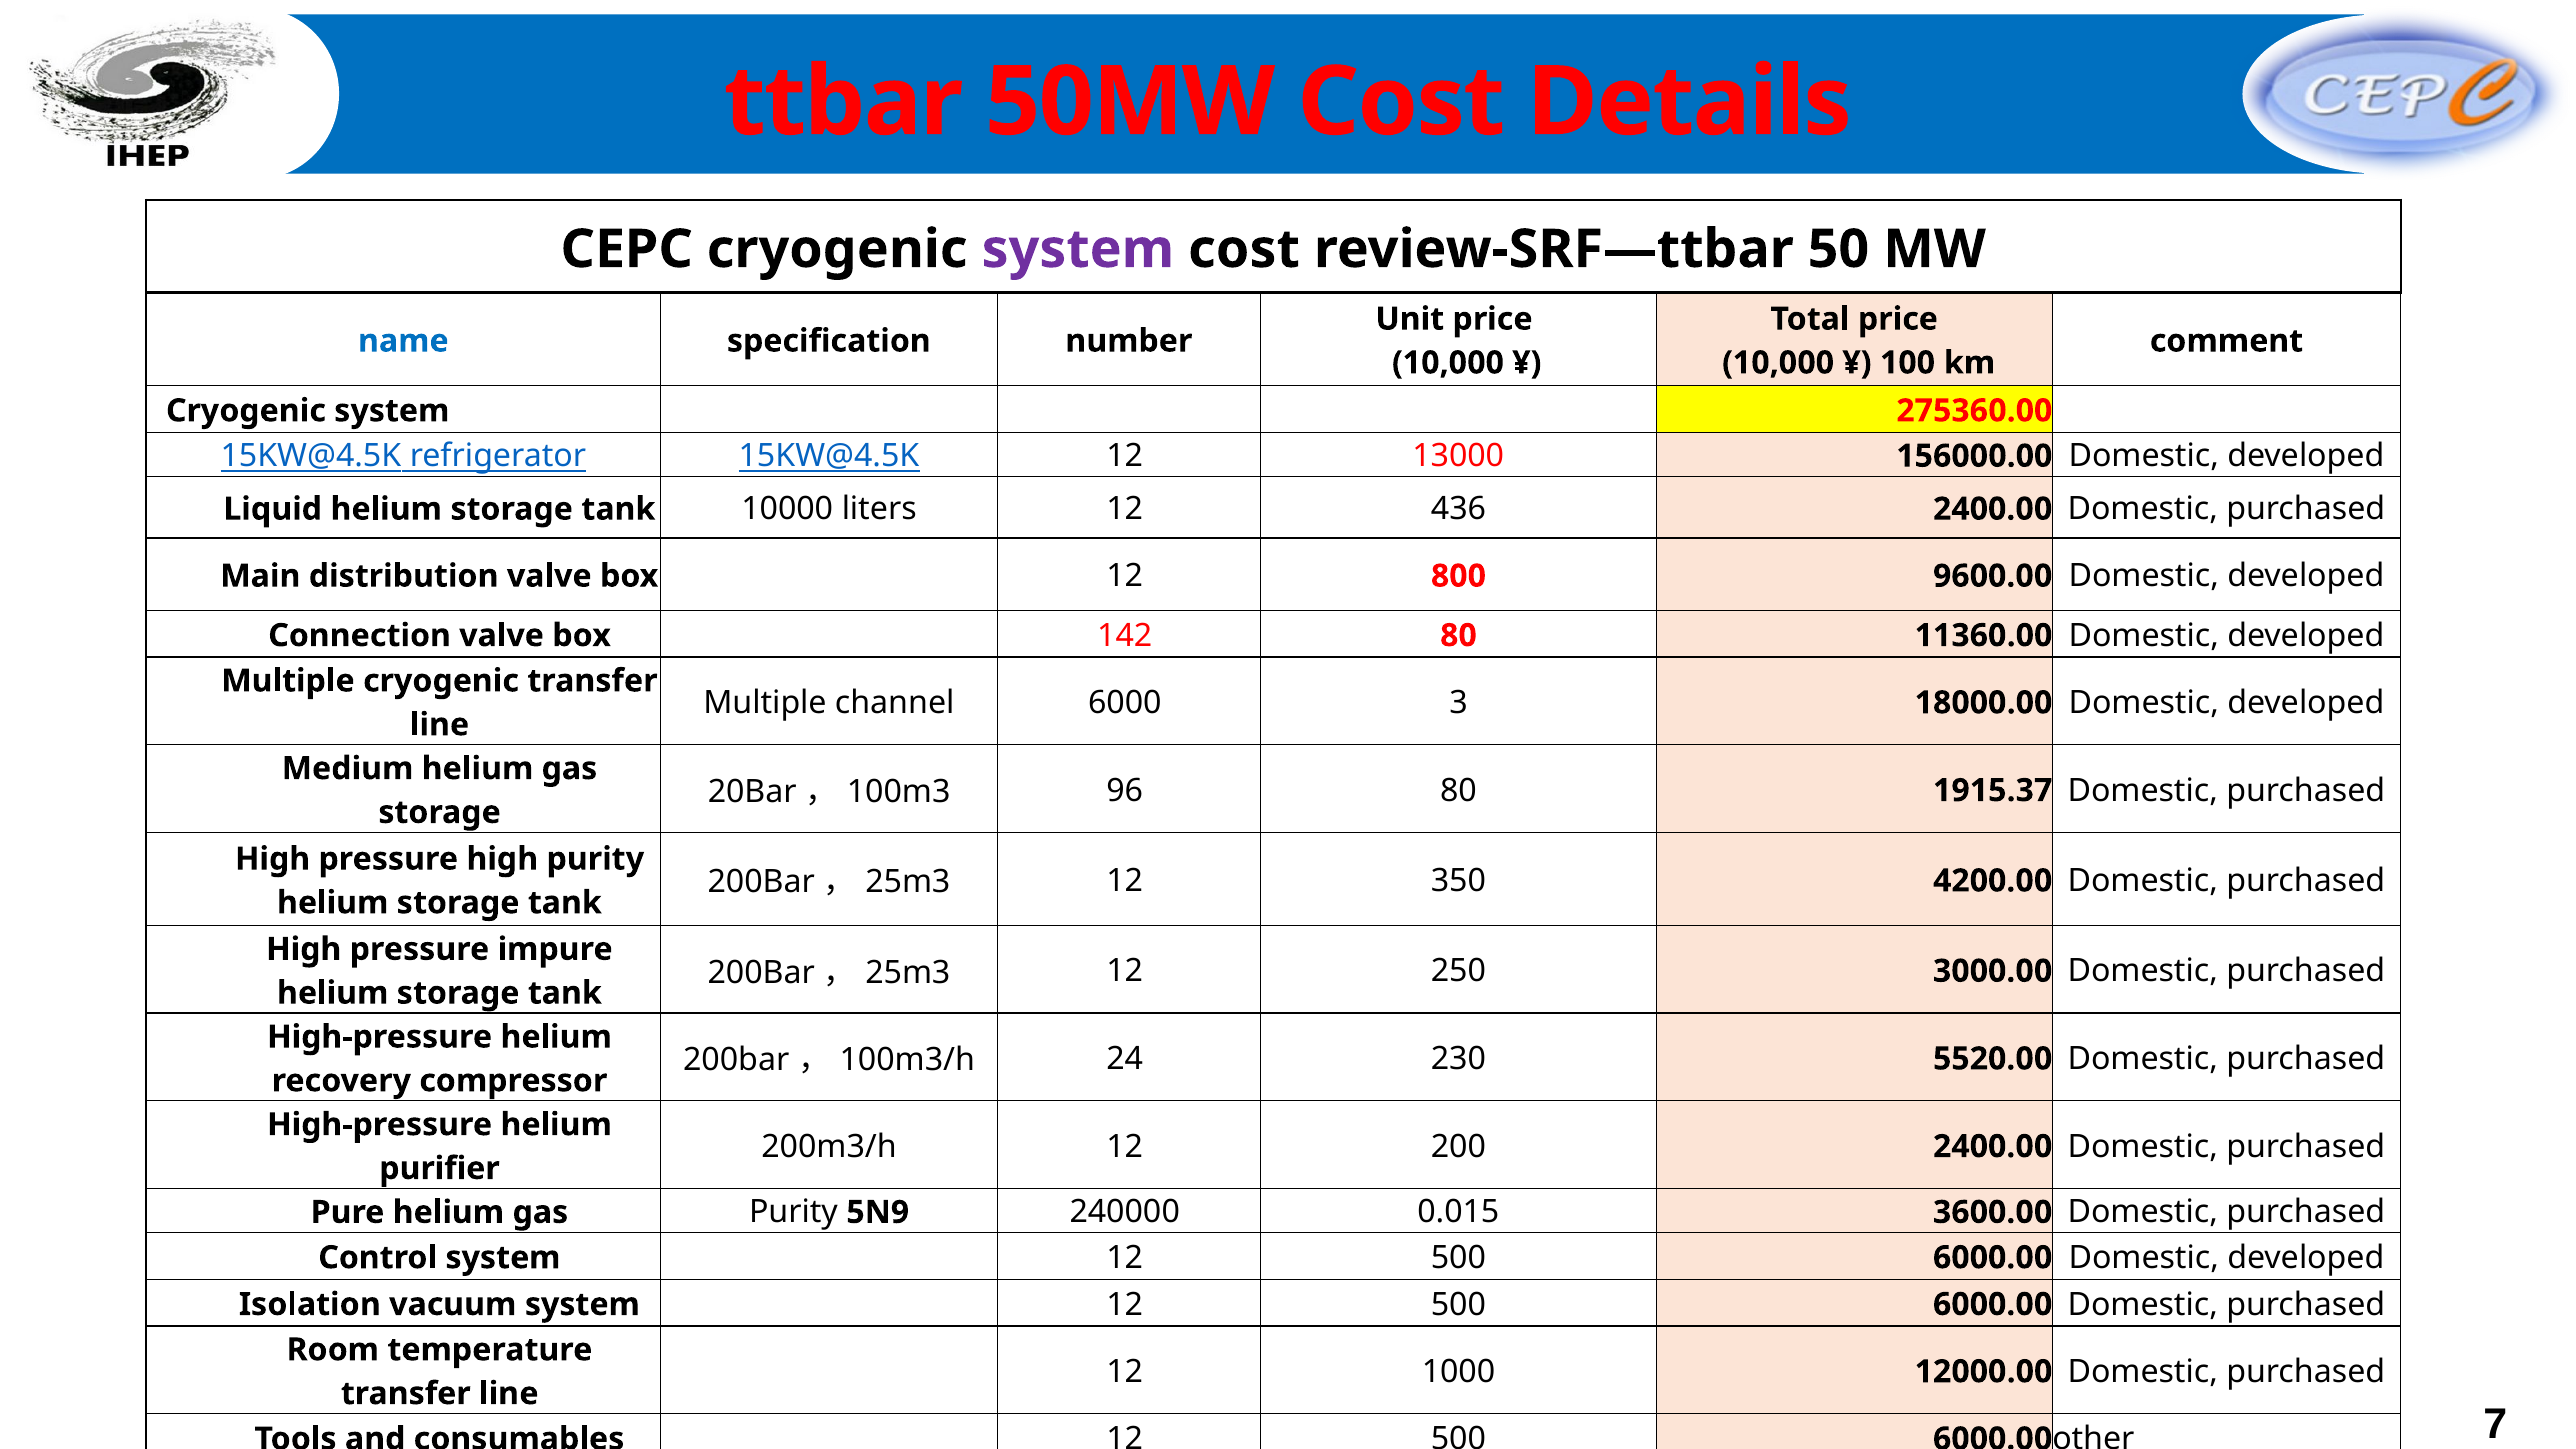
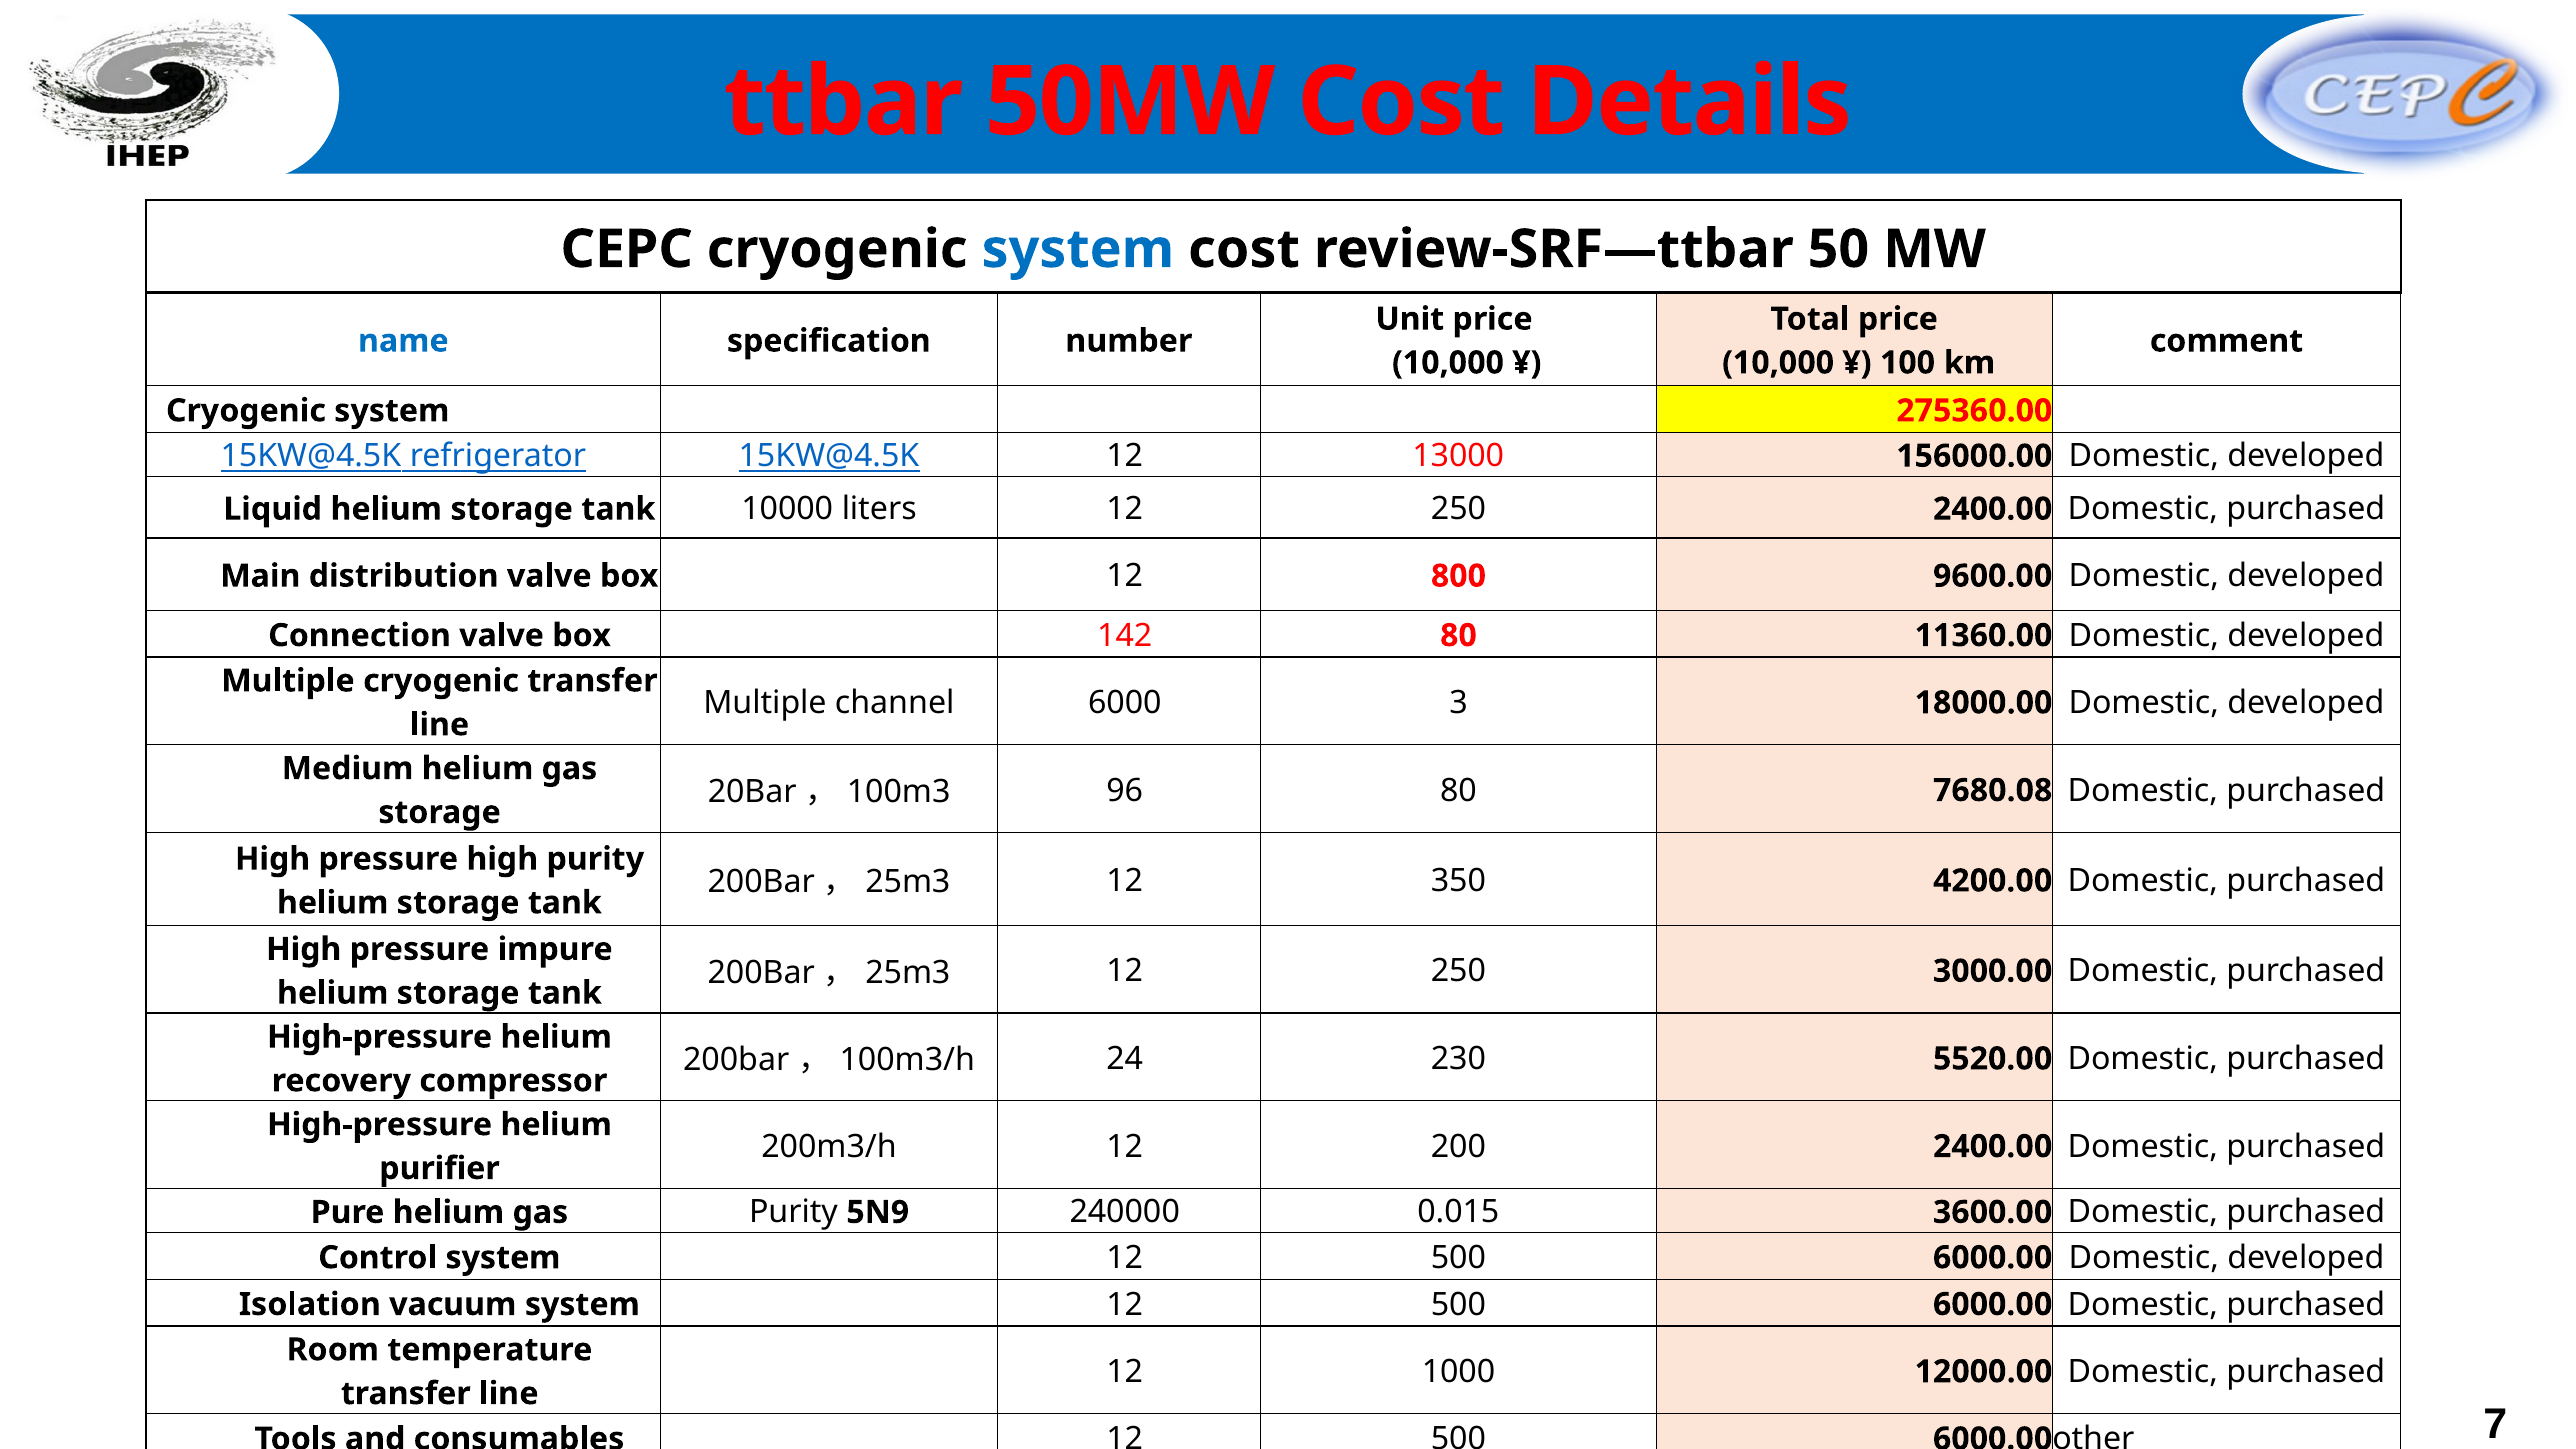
system colour: purple -> blue (1078, 249)
liters 12 436: 436 -> 250 (1458, 509)
1915.37: 1915.37 -> 7680.08 (1993, 790)
